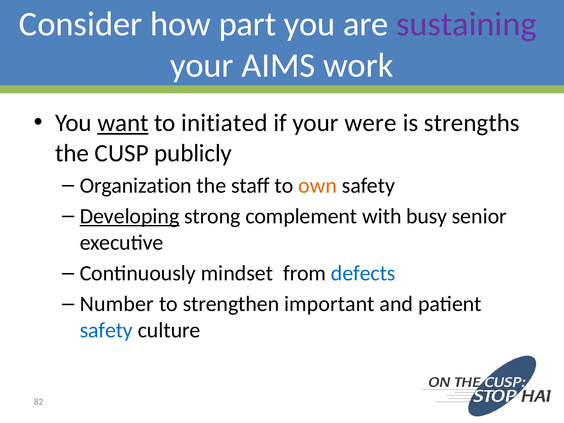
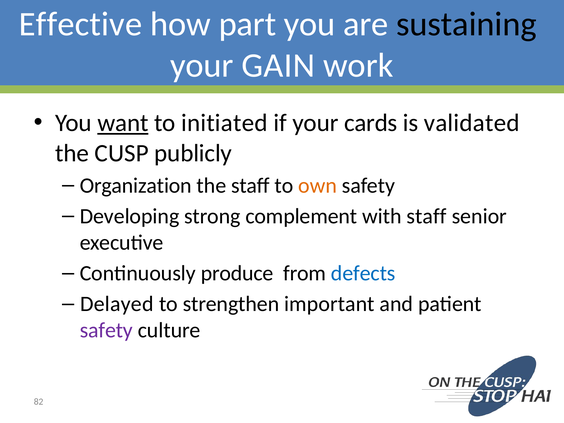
Consider: Consider -> Effective (81, 24)
sustaining colour: purple -> black (466, 24)
AIMS: AIMS -> GAIN (278, 65)
were: were -> cards (371, 123)
strengths: strengths -> validated (472, 123)
Developing underline: present -> none (130, 216)
with busy: busy -> staff (427, 216)
mindset: mindset -> produce (237, 273)
Number: Number -> Delayed (117, 304)
safety colour: blue -> purple (106, 330)
